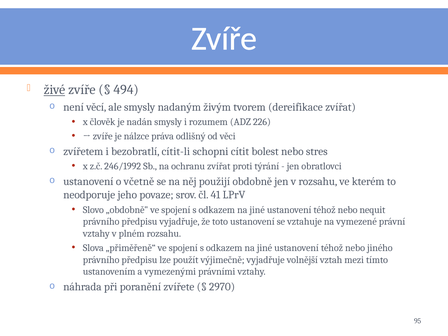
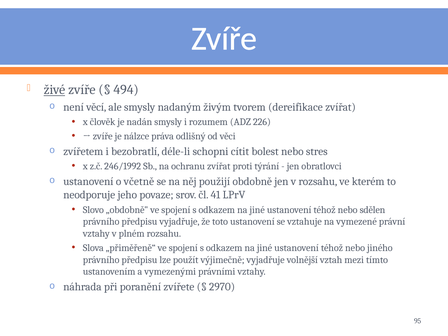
cítit-li: cítit-li -> déle-li (176, 151)
nequit: nequit -> sdělen (372, 210)
